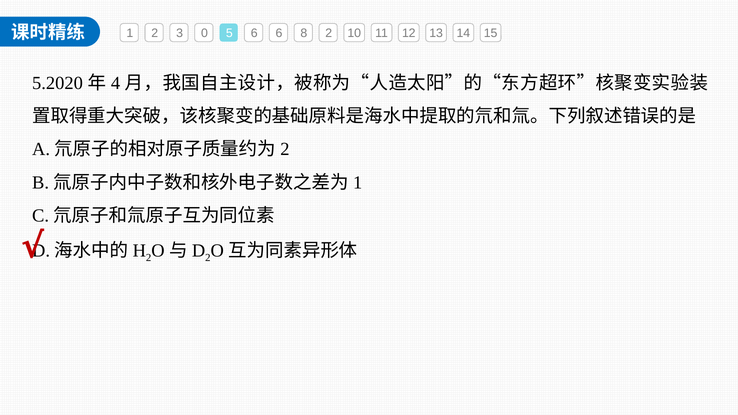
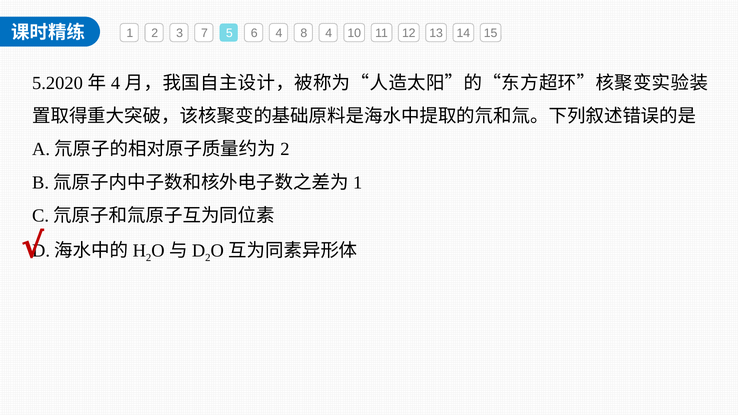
0: 0 -> 7 (204, 33)
6 6: 6 -> 4 (279, 33)
8 2: 2 -> 4 (329, 33)
